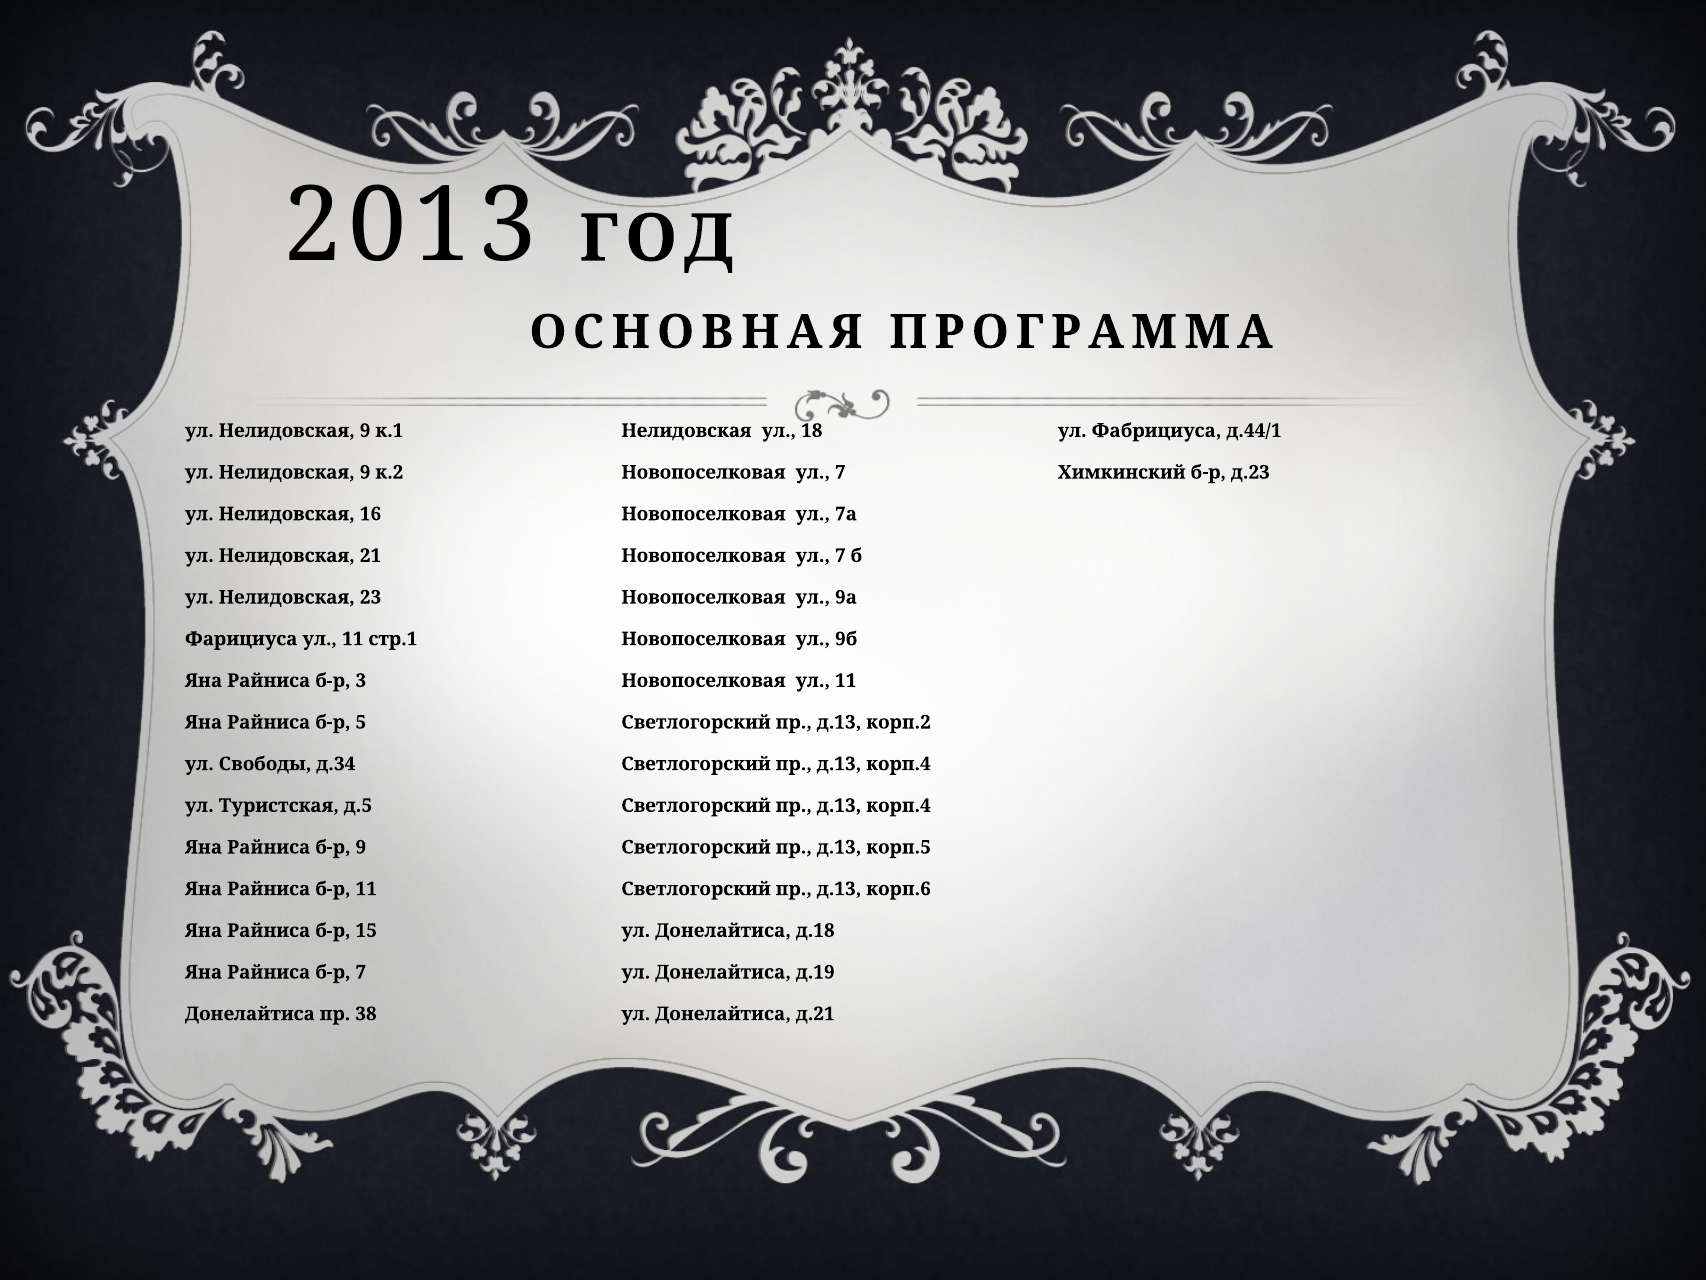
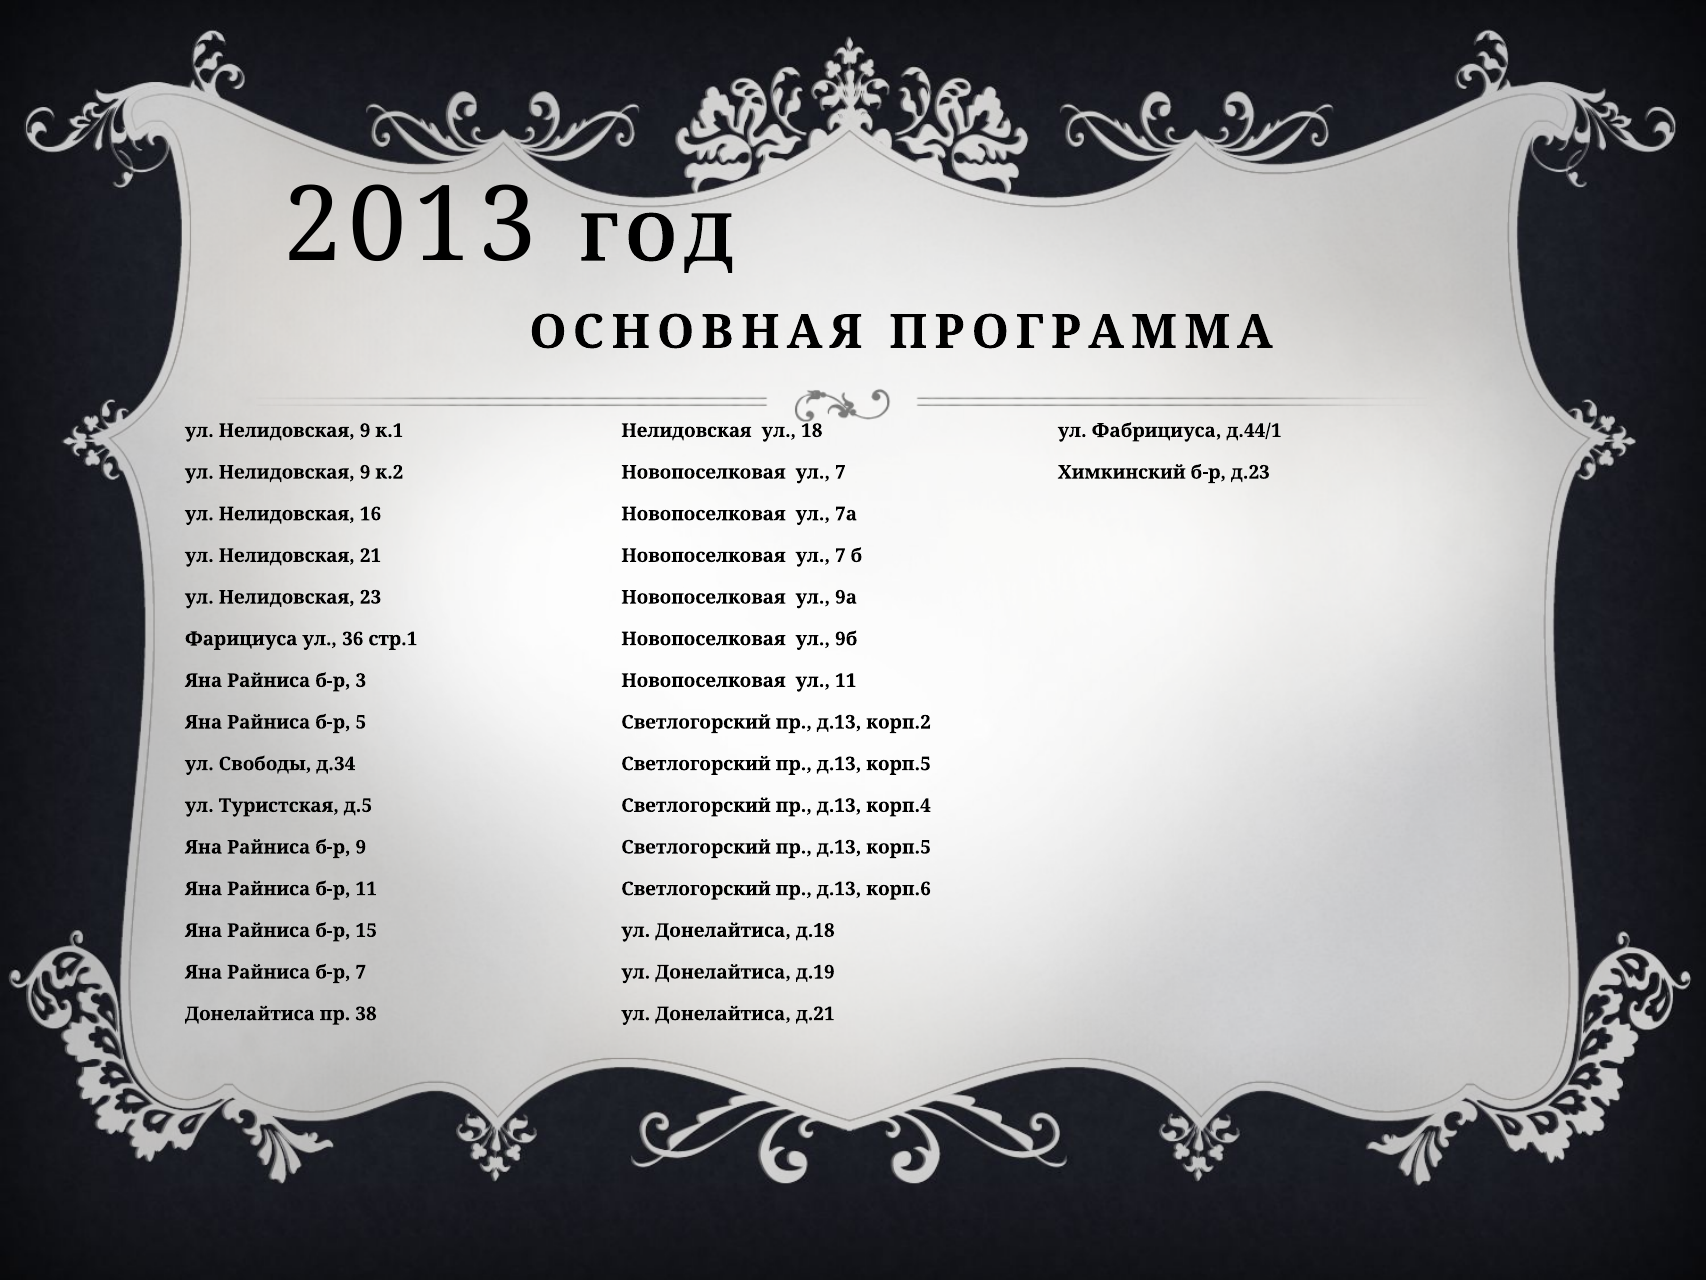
Фарициуса ул 11: 11 -> 36 (353, 639)
корп.4: корп.4 -> корп.5 (899, 764)
